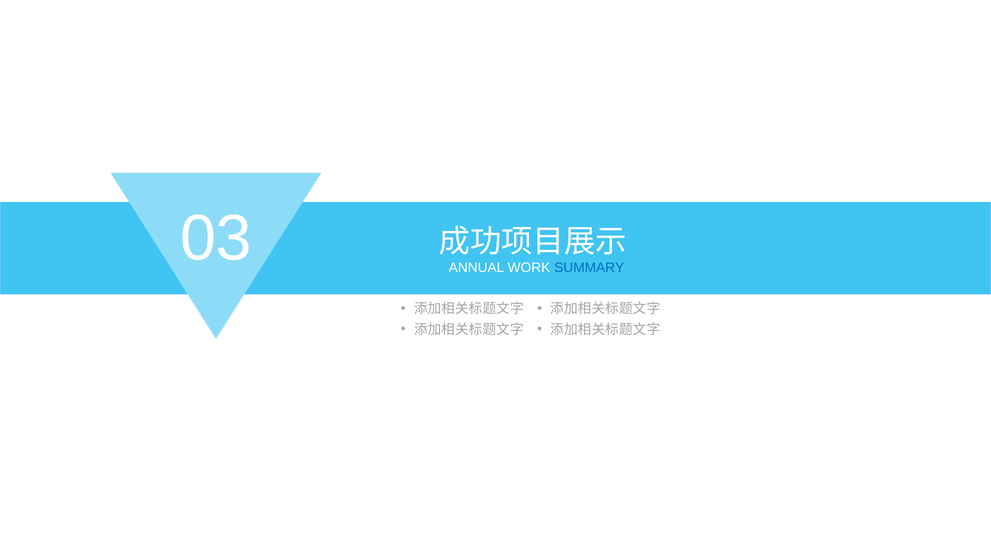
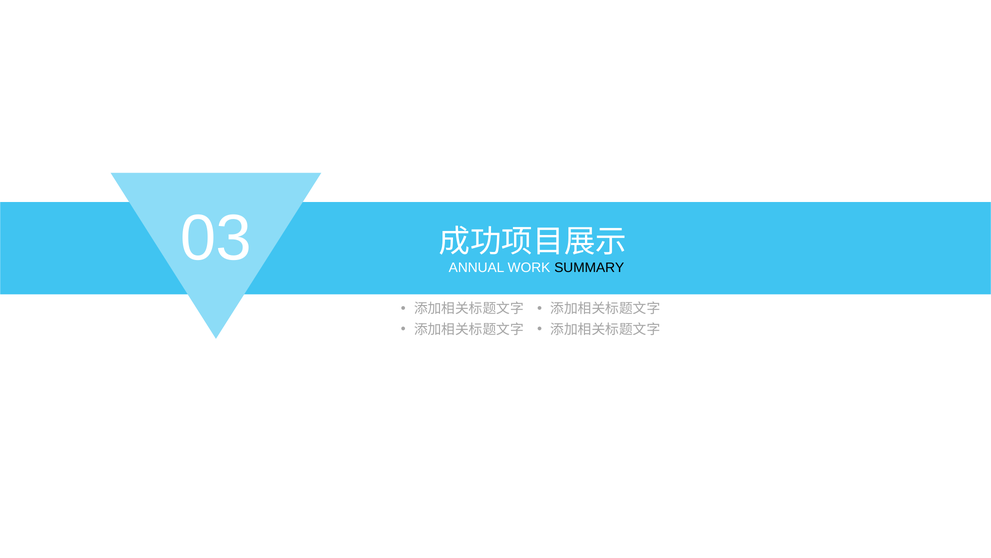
SUMMARY colour: blue -> black (589, 267)
